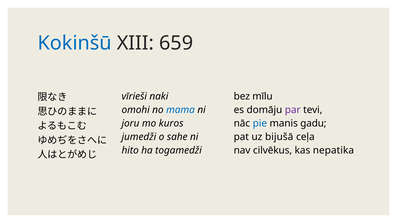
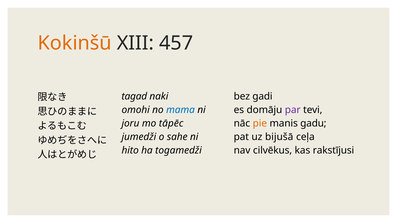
Kokinšū colour: blue -> orange (75, 43)
659: 659 -> 457 (176, 43)
vīrieši: vīrieši -> tagad (134, 96)
mīlu: mīlu -> gadi (262, 96)
kuros: kuros -> tāpēc (171, 124)
pie colour: blue -> orange (260, 124)
nepatika: nepatika -> rakstījusi (333, 151)
